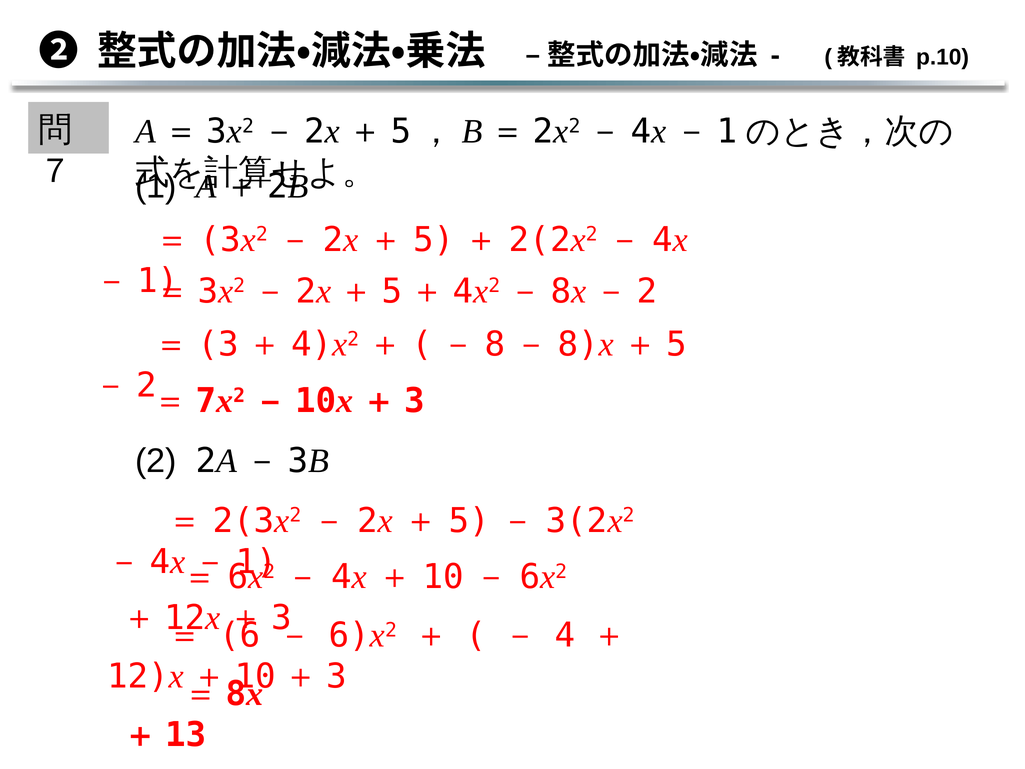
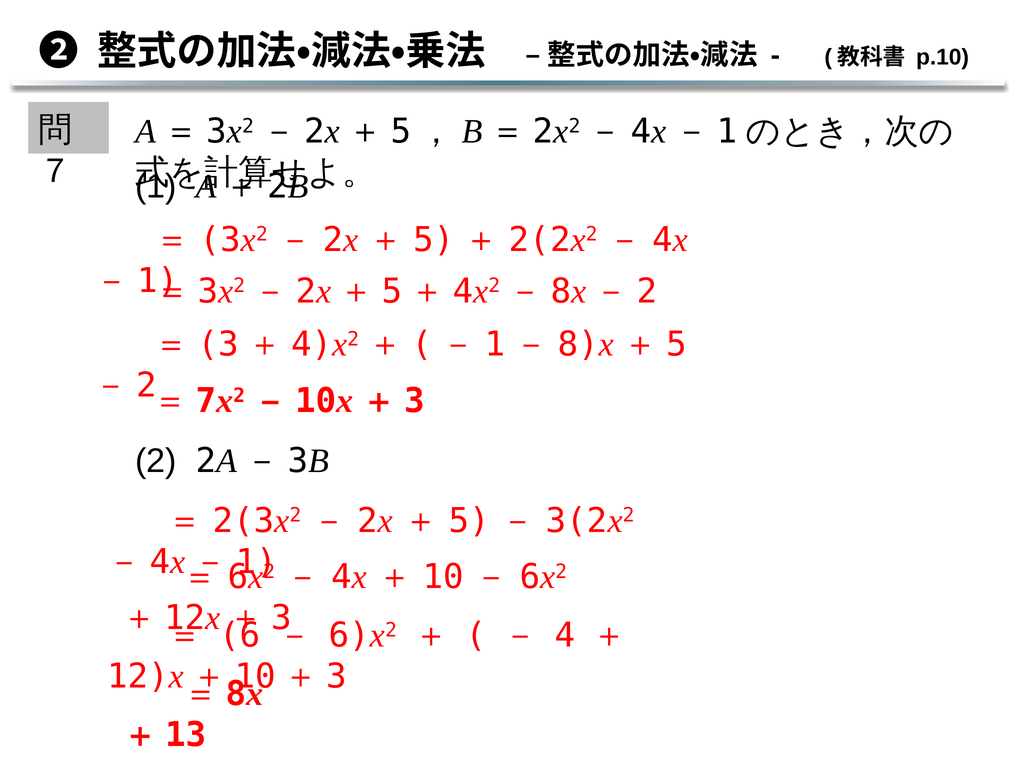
8: 8 -> 1 (495, 344)
